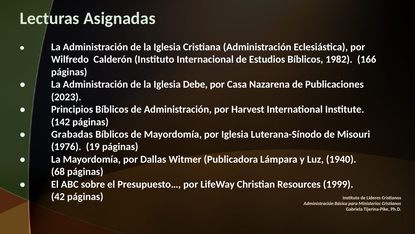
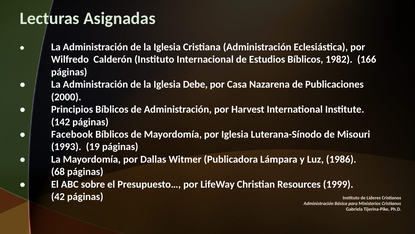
2023: 2023 -> 2000 (66, 97)
Grabadas: Grabadas -> Facebook (72, 134)
1976: 1976 -> 1993 (66, 147)
1940: 1940 -> 1986 (341, 159)
